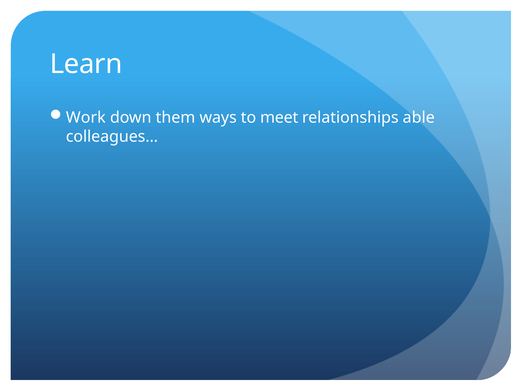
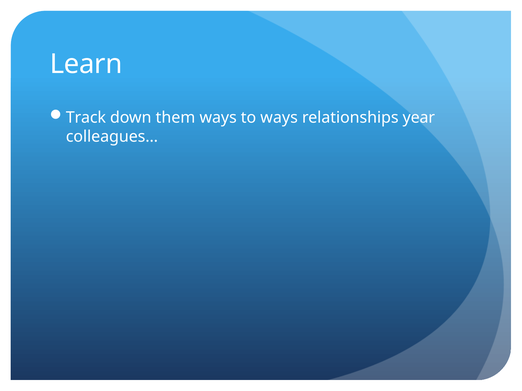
Work: Work -> Track (86, 118)
to meet: meet -> ways (279, 118)
able: able -> year (419, 118)
